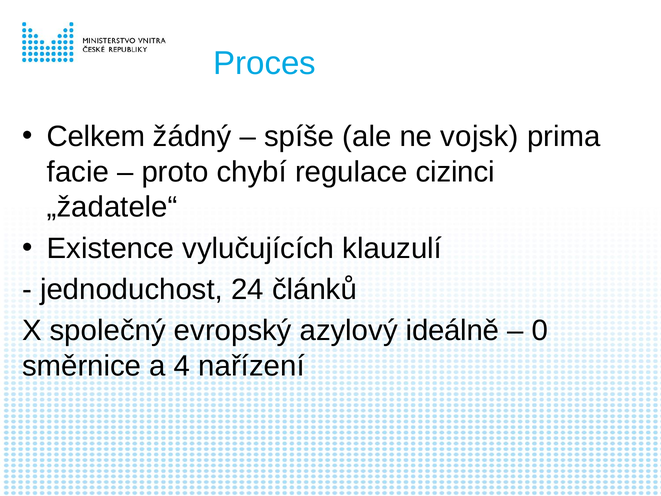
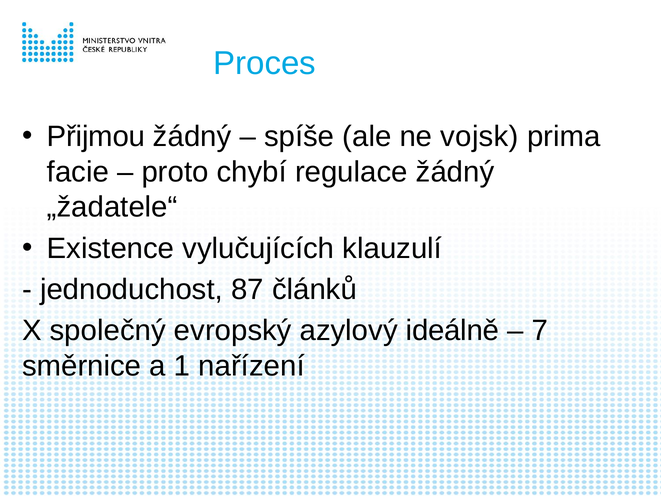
Celkem: Celkem -> Přijmou (96, 137)
regulace cizinci: cizinci -> žádný (455, 172)
24: 24 -> 87 (247, 289)
0: 0 -> 7 (540, 331)
4: 4 -> 1 (182, 366)
